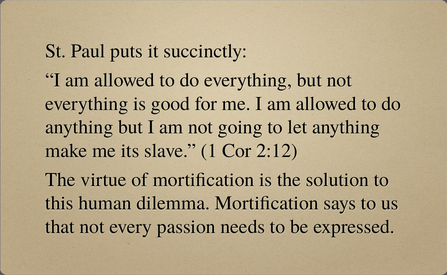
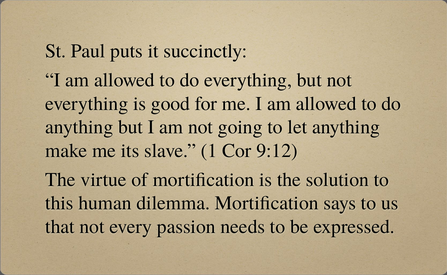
2:12: 2:12 -> 9:12 (277, 151)
